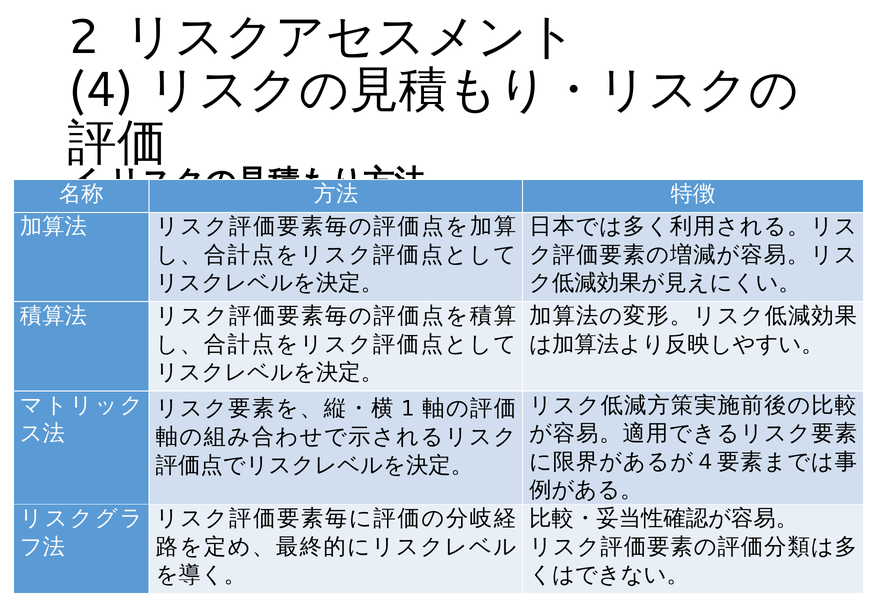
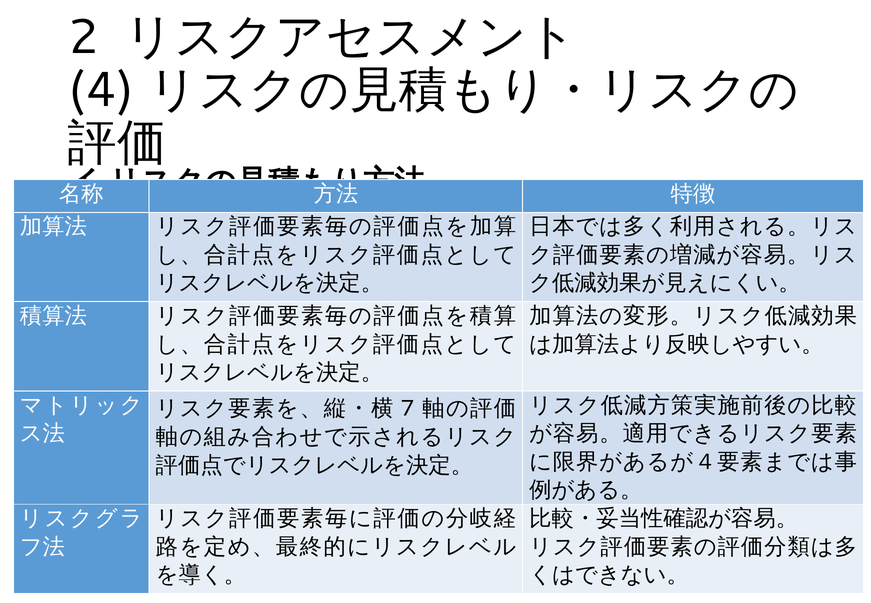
1: 1 -> 7 (408, 408)
